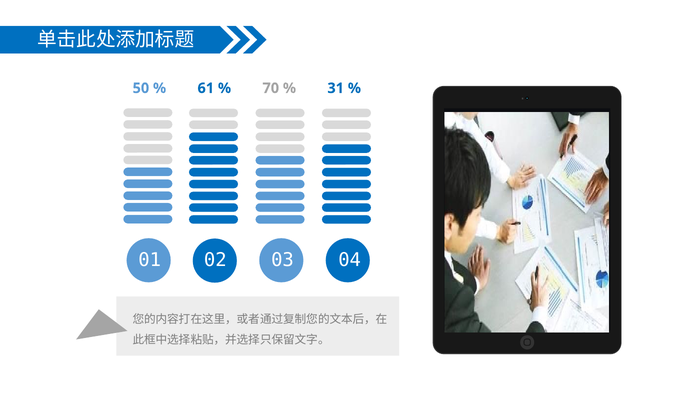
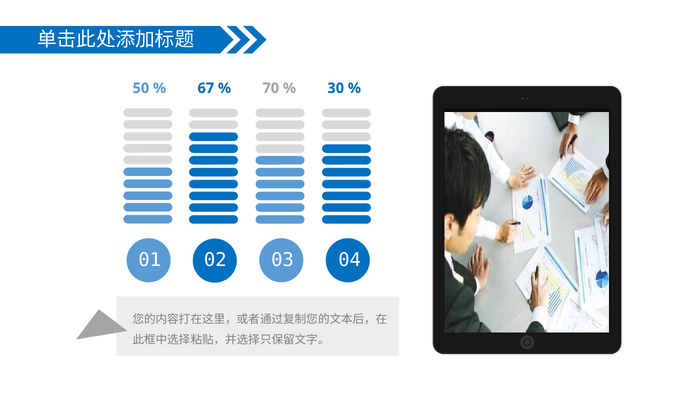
61: 61 -> 67 (206, 88)
31: 31 -> 30 (336, 88)
